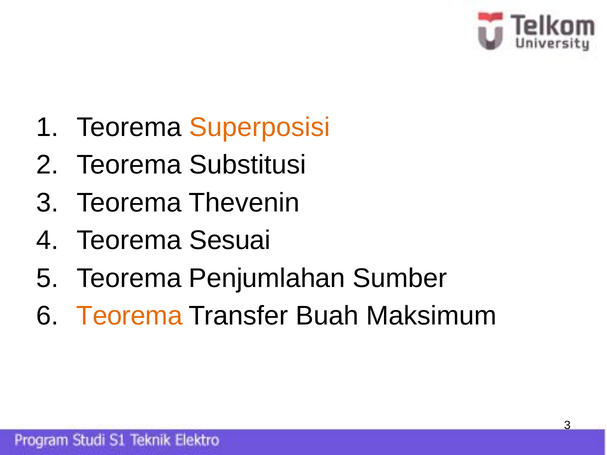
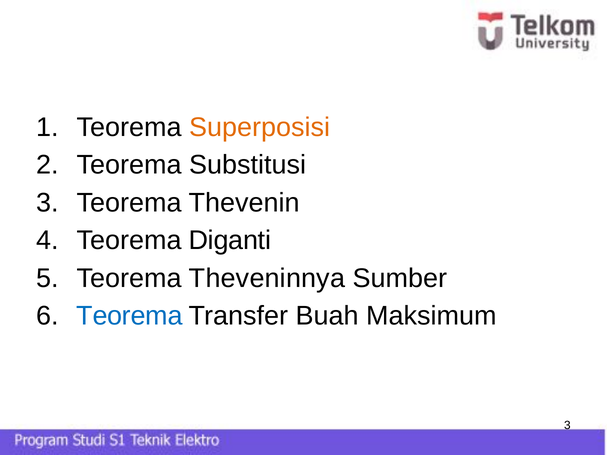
Sesuai: Sesuai -> Diganti (230, 241)
Penjumlahan: Penjumlahan -> Theveninnya (267, 278)
Teorema colour: orange -> blue (129, 316)
